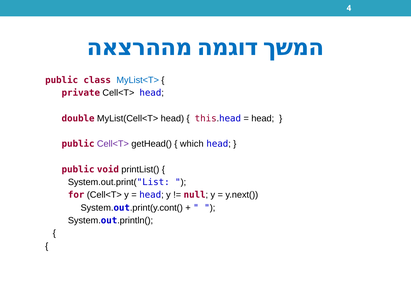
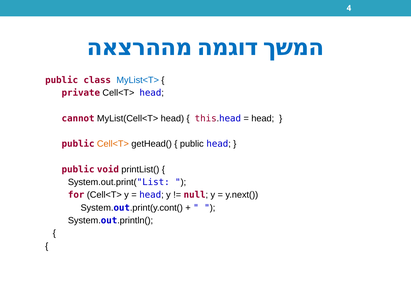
double: double -> cannot (78, 118)
Cell<T> colour: purple -> orange (113, 144)
which: which -> public (192, 144)
